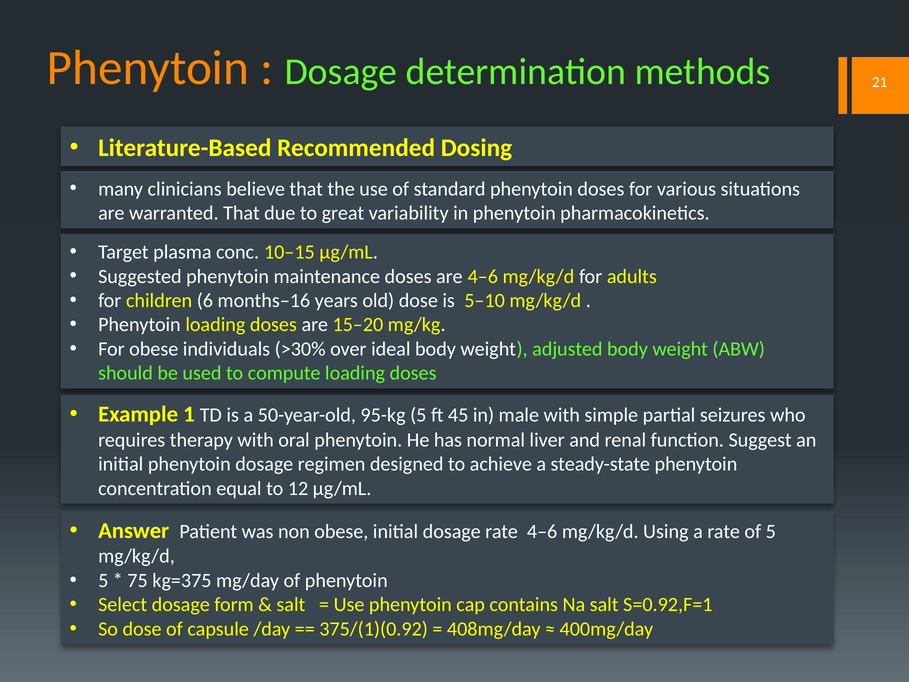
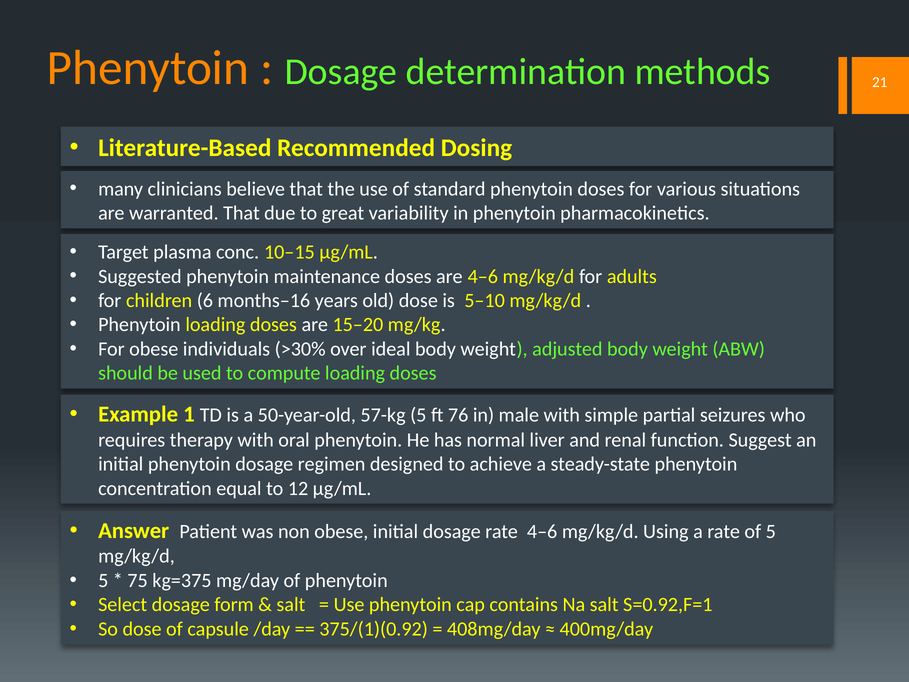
95-kg: 95-kg -> 57-kg (383, 415)
45: 45 -> 76 (458, 415)
